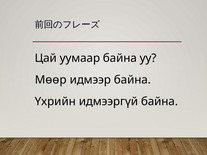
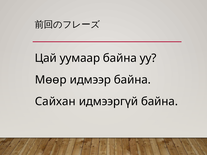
Үхрийн: Үхрийн -> Сайхан (55, 102)
